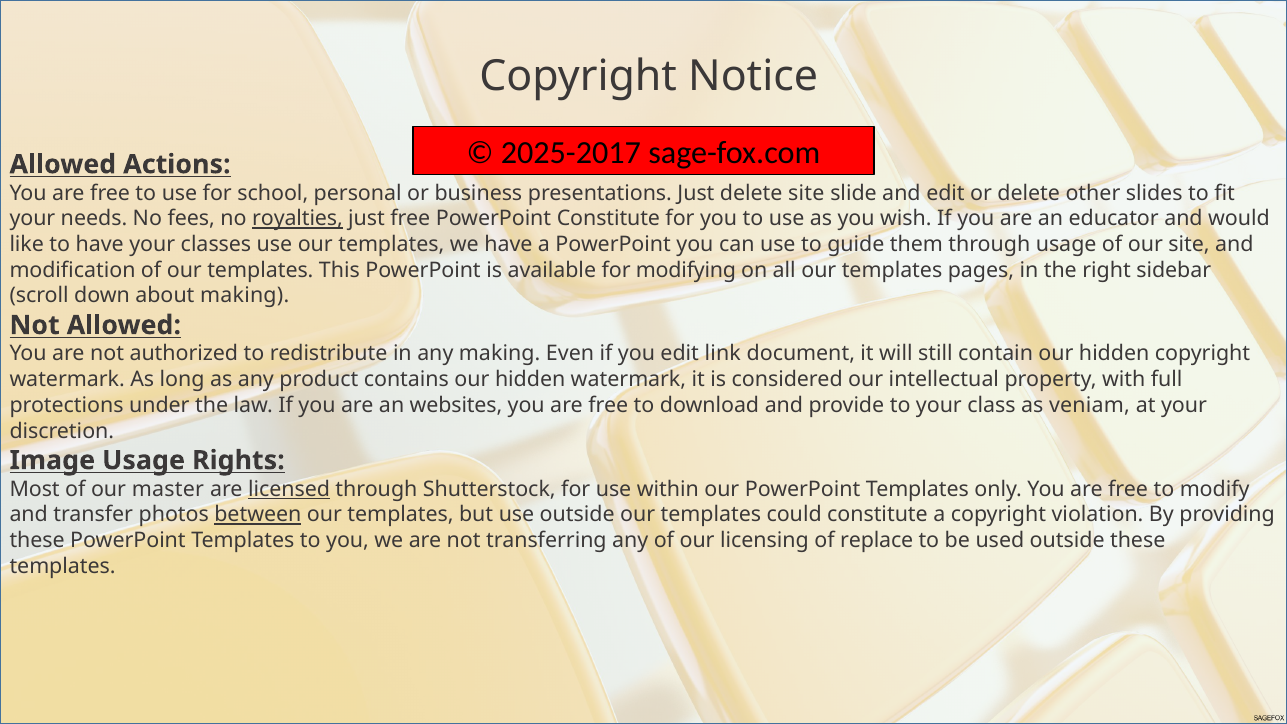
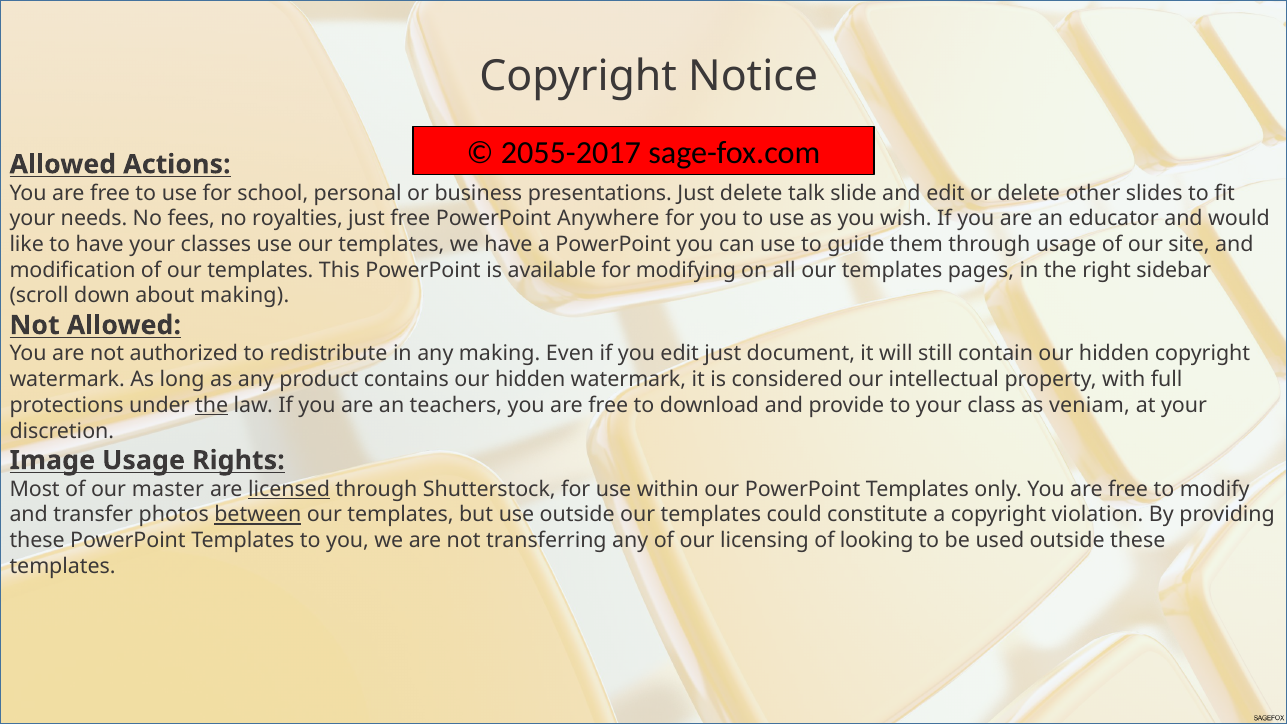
2025-2017: 2025-2017 -> 2055-2017 (571, 153)
delete site: site -> talk (806, 193)
royalties underline: present -> none (297, 219)
PowerPoint Constitute: Constitute -> Anywhere (608, 219)
edit link: link -> just (723, 354)
the underline: none -> present (212, 405)
websites: websites -> teachers (456, 405)
replace: replace -> looking (877, 540)
